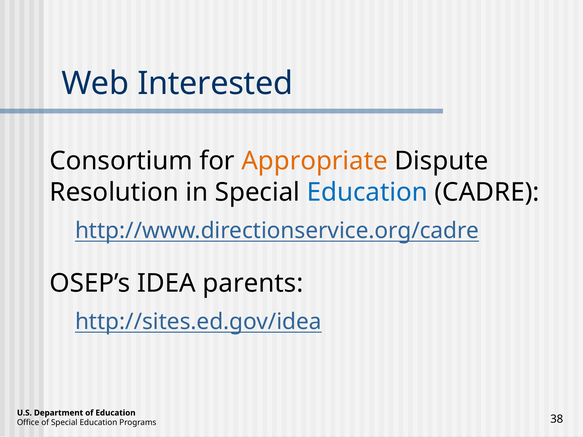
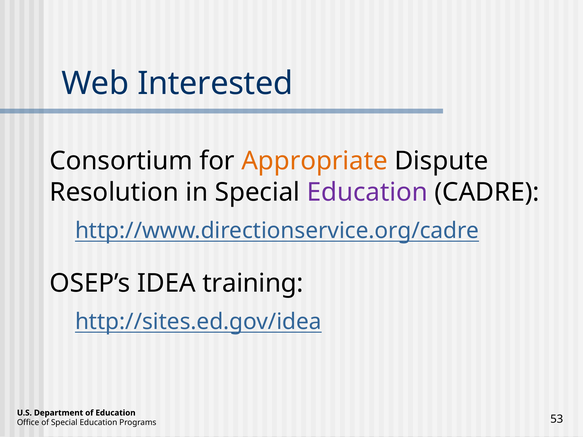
Education colour: blue -> purple (367, 192)
parents: parents -> training (253, 283)
38: 38 -> 53 (557, 419)
